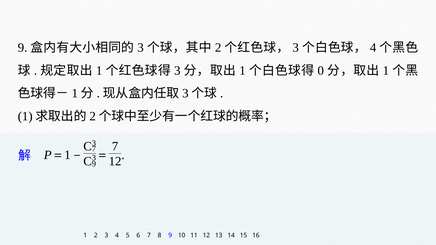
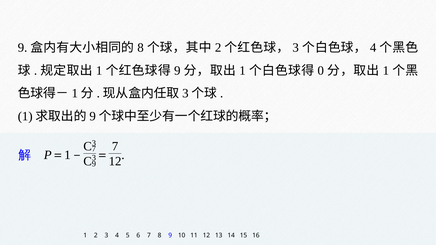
3: 3 -> 8 (141, 48)
3: 3 -> 9 (177, 71)
2: 2 -> 9 (93, 116)
